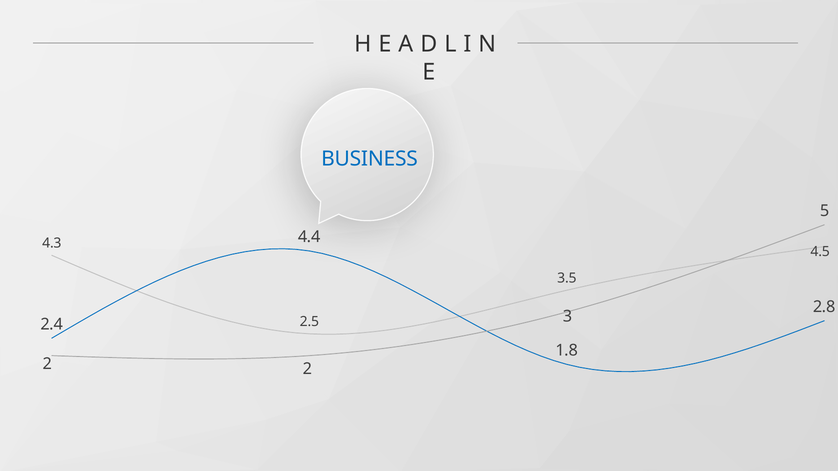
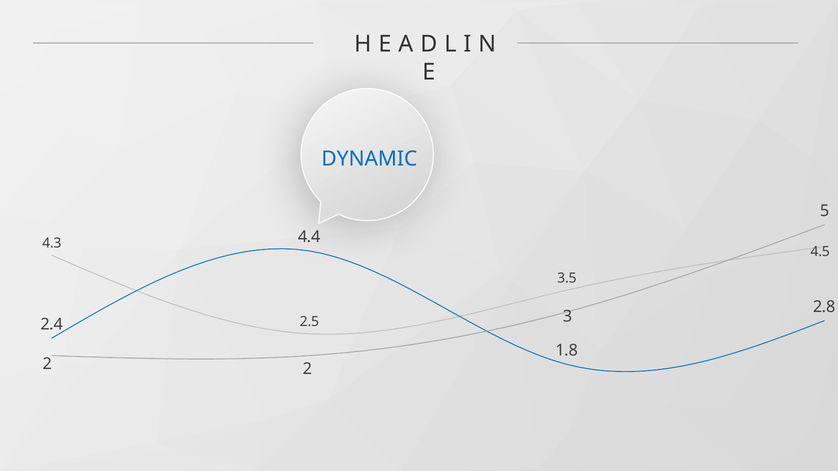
BUSINESS: BUSINESS -> DYNAMIC (369, 159)
